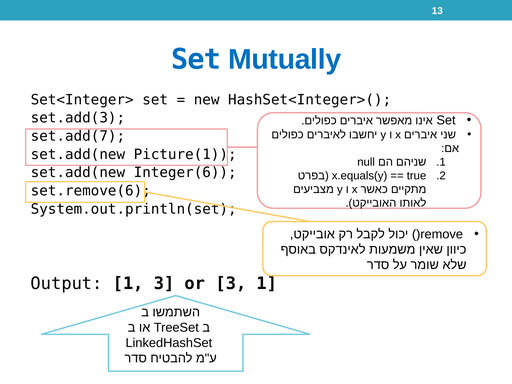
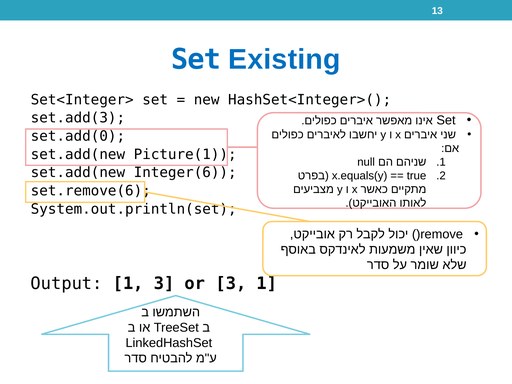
Mutually: Mutually -> Existing (284, 60)
set.add(7: set.add(7 -> set.add(0 (78, 136)
